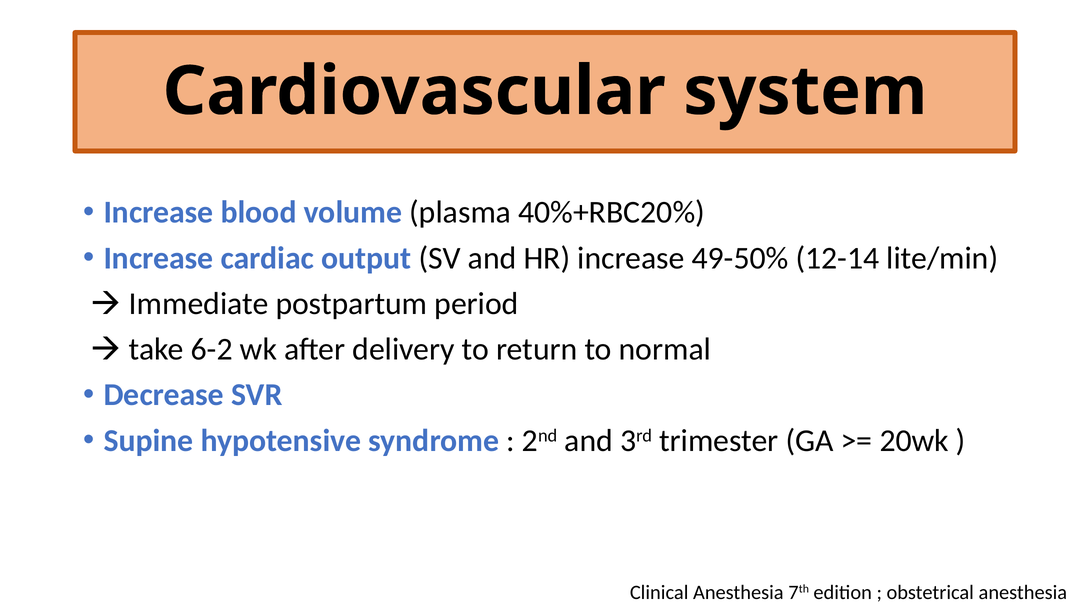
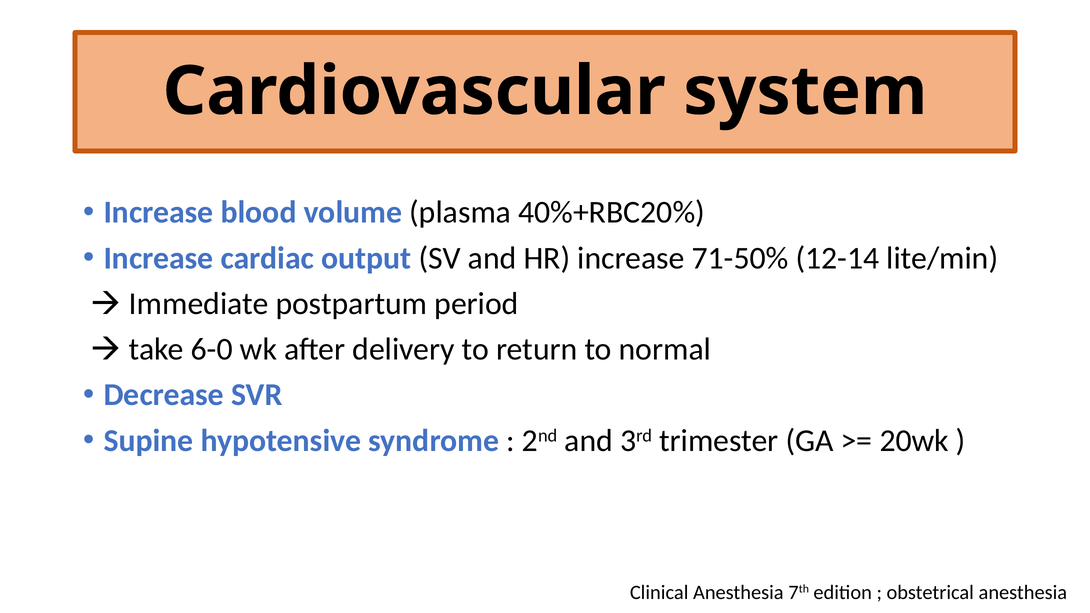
49-50%: 49-50% -> 71-50% (740, 258)
6-2: 6-2 -> 6-0 (212, 349)
